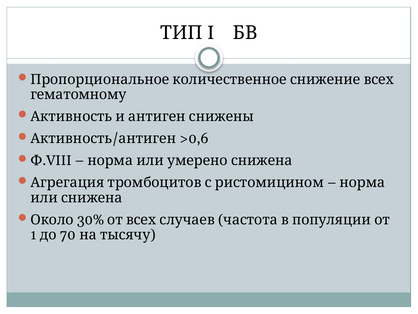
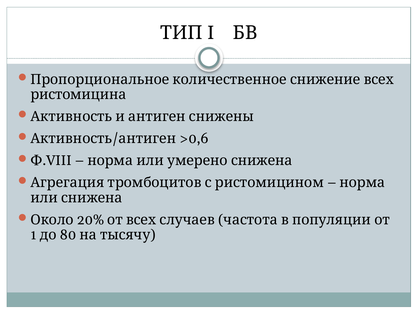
гематомному: гематомному -> ристомицина (78, 94)
30%: 30% -> 20% (91, 219)
70: 70 -> 80 (68, 234)
